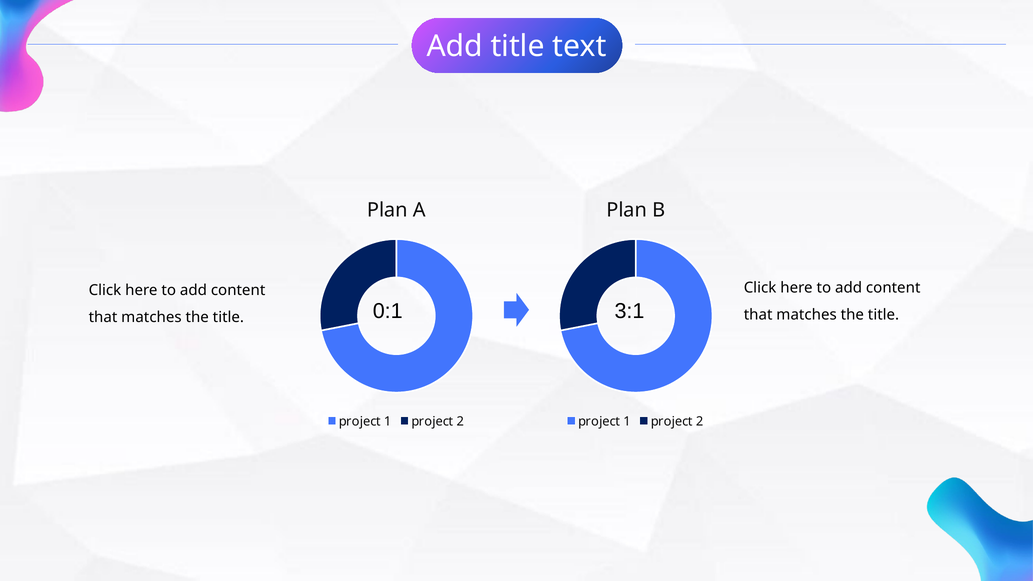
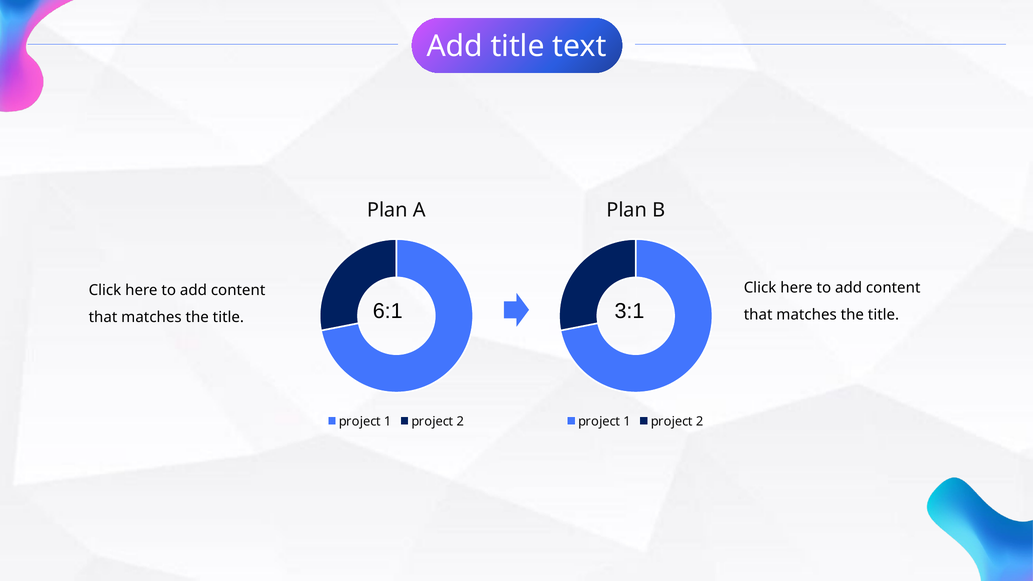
0:1: 0:1 -> 6:1 (388, 311)
